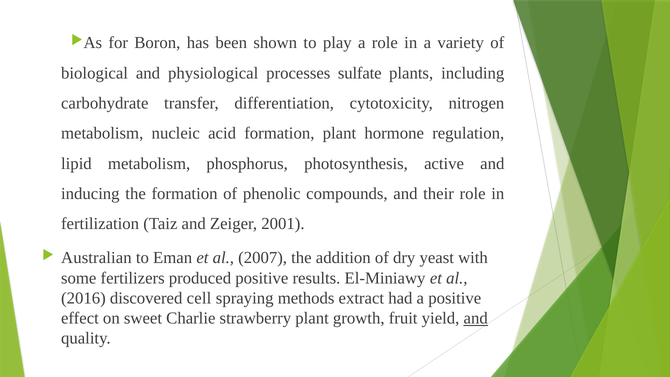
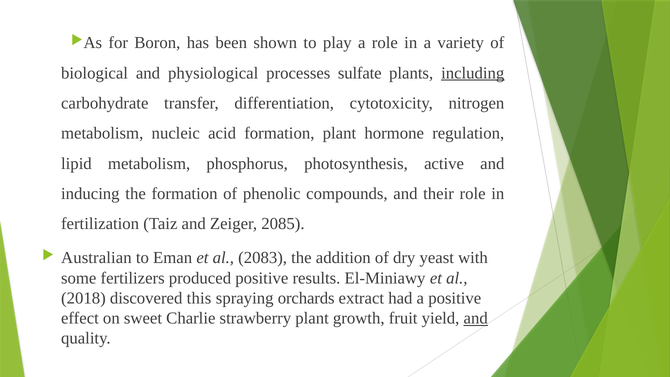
including underline: none -> present (473, 73)
2001: 2001 -> 2085 (283, 224)
2007: 2007 -> 2083 (263, 258)
2016: 2016 -> 2018 (83, 298)
cell: cell -> this (199, 298)
methods: methods -> orchards (306, 298)
